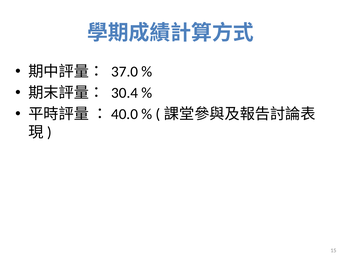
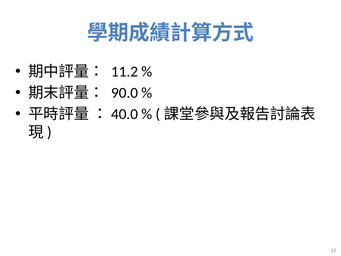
37.0: 37.0 -> 11.2 (125, 72)
30.4: 30.4 -> 90.0 (125, 93)
